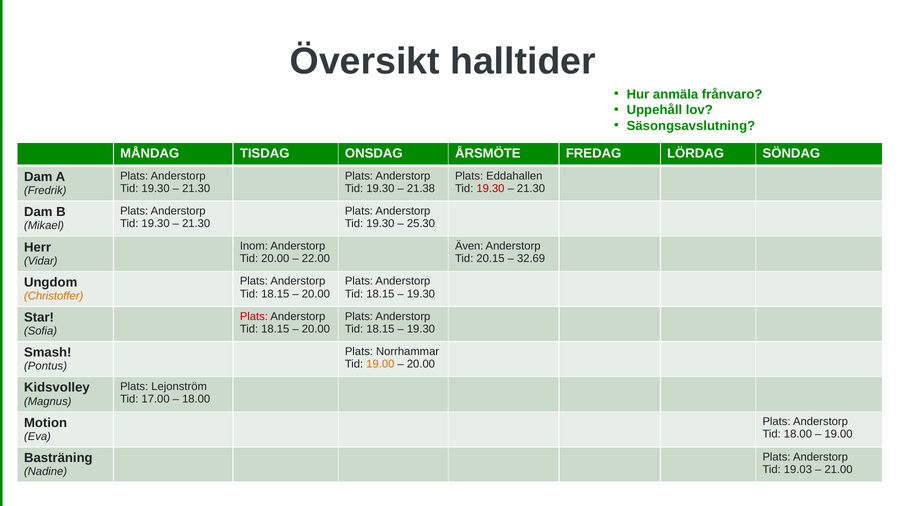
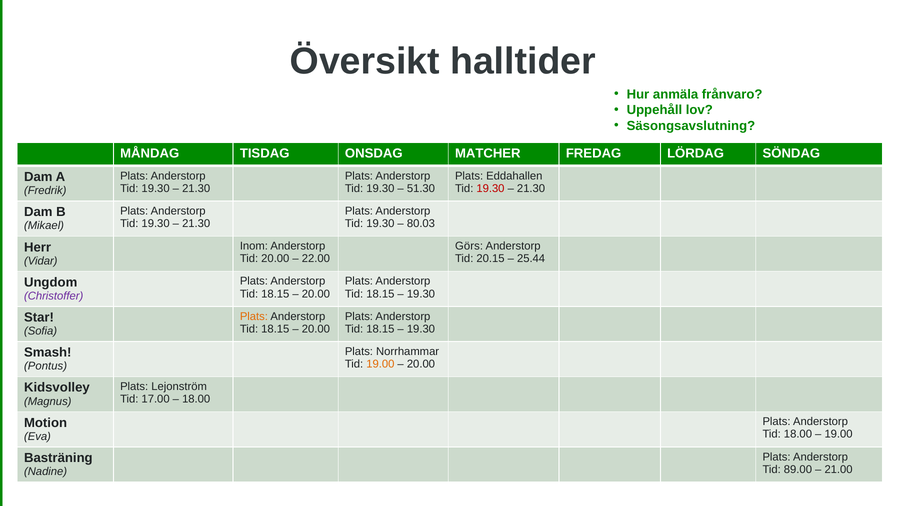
ÅRSMÖTE: ÅRSMÖTE -> MATCHER (488, 154)
21.38: 21.38 -> 51.30 (421, 189)
25.30: 25.30 -> 80.03 (421, 224)
Även: Även -> Görs (469, 246)
32.69: 32.69 -> 25.44 (531, 259)
Christoffer colour: orange -> purple (54, 296)
Plats colour: red -> orange (254, 316)
19.03: 19.03 -> 89.00 (798, 470)
